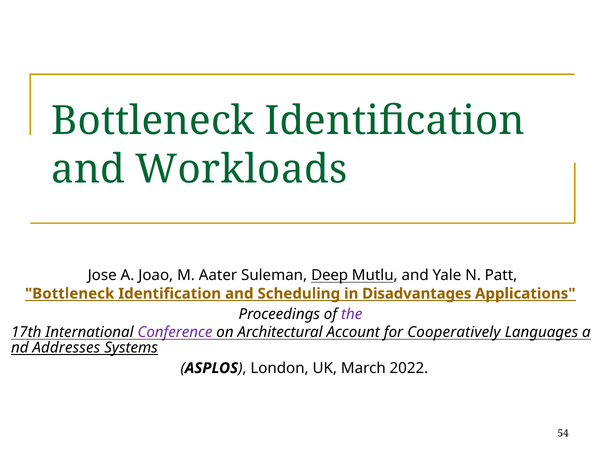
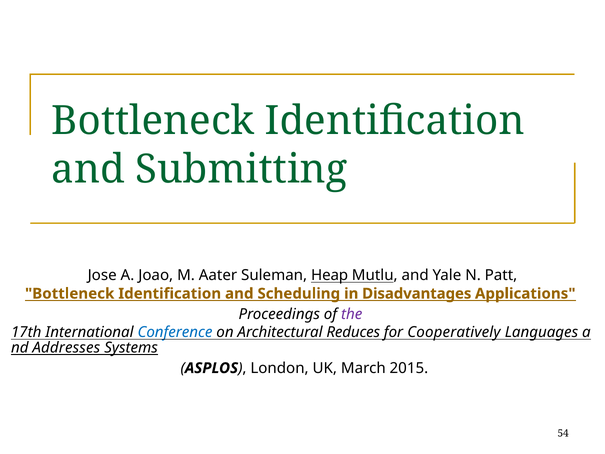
Workloads: Workloads -> Submitting (241, 169)
Deep: Deep -> Heap (330, 275)
Conference colour: purple -> blue (175, 332)
Account: Account -> Reduces (353, 332)
2022: 2022 -> 2015 (409, 368)
